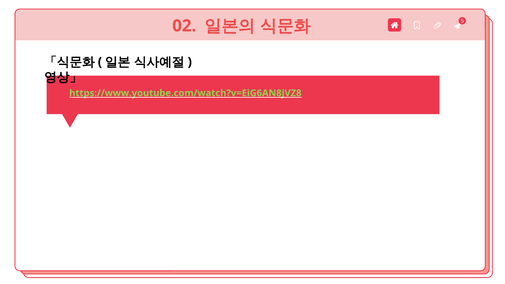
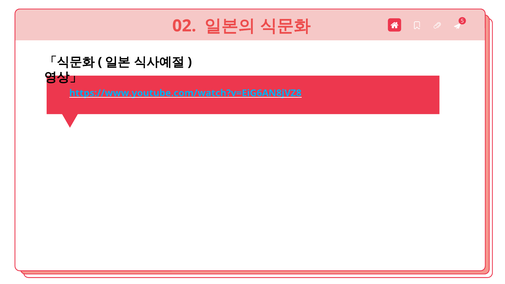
https://www.youtube.com/watch?v=EiG6AN8jVZ8 colour: light green -> light blue (185, 93)
